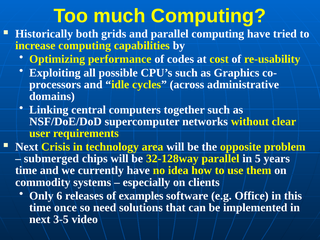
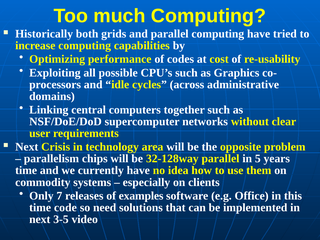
submerged: submerged -> parallelism (51, 159)
6: 6 -> 7 (59, 196)
once: once -> code (65, 207)
